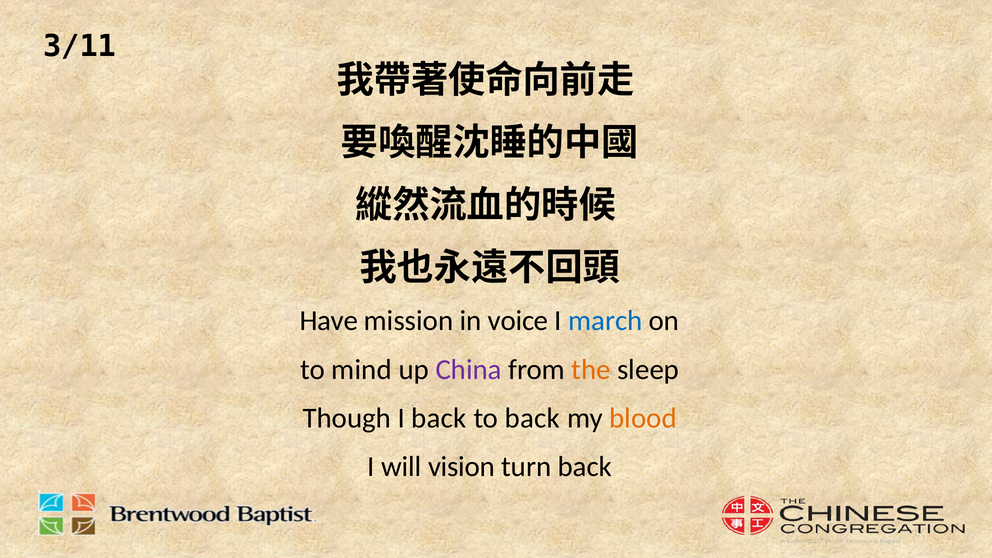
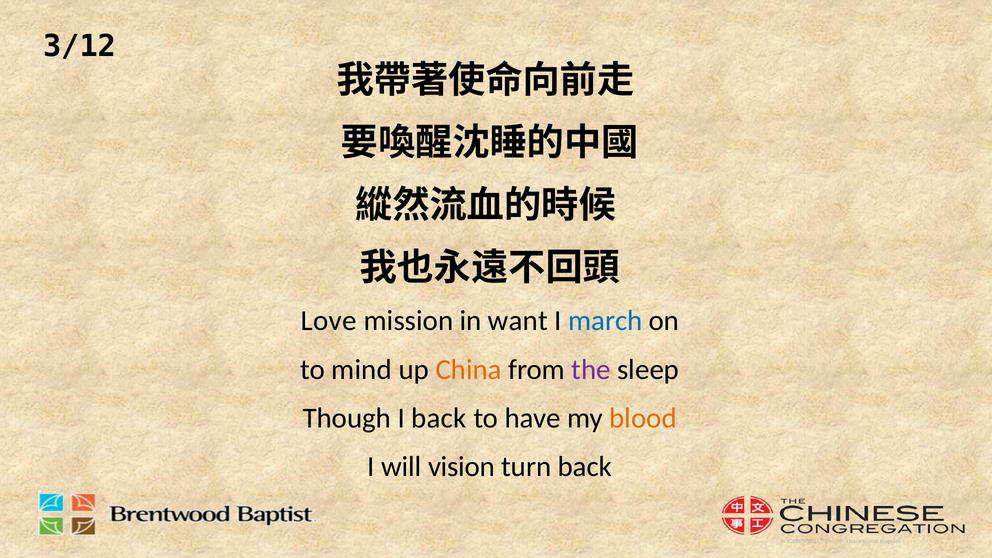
3/11: 3/11 -> 3/12 (80, 46)
Have: Have -> Love (329, 321)
voice: voice -> want (518, 321)
China colour: purple -> orange (469, 369)
the colour: orange -> purple (591, 369)
to back: back -> have (533, 418)
